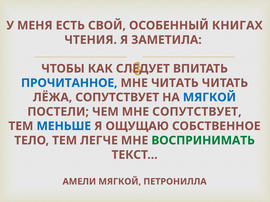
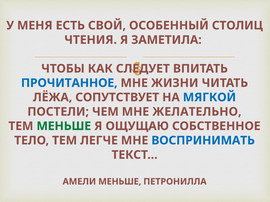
КНИГАХ: КНИГАХ -> СТОЛИЦ (237, 26)
МНЕ ЧИТАТЬ: ЧИТАТЬ -> ЖИЗНИ (175, 83)
МНЕ СОПУТСТВУЕТ: СОПУТСТВУЕТ -> ЖЕЛАТЕЛЬНО (197, 112)
МЕНЬШЕ colour: blue -> green (64, 126)
ВОСПРИНИМАТЬ colour: green -> blue (203, 141)
АМЕЛИ МЯГКОЙ: МЯГКОЙ -> МЕНЬШЕ (120, 182)
